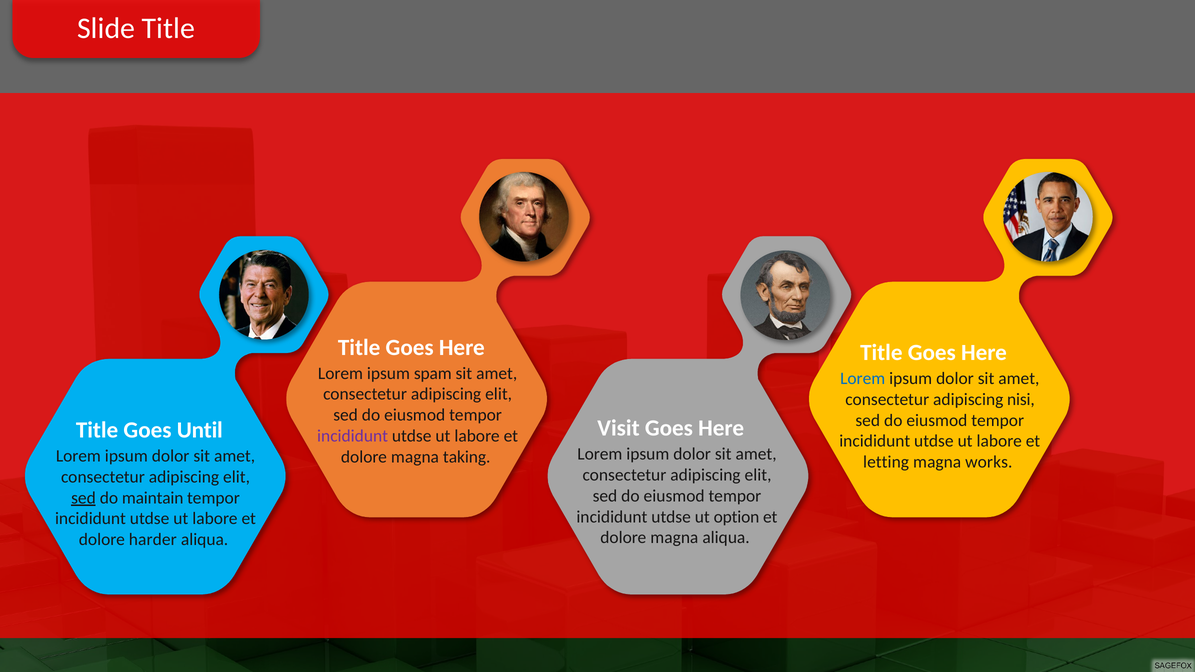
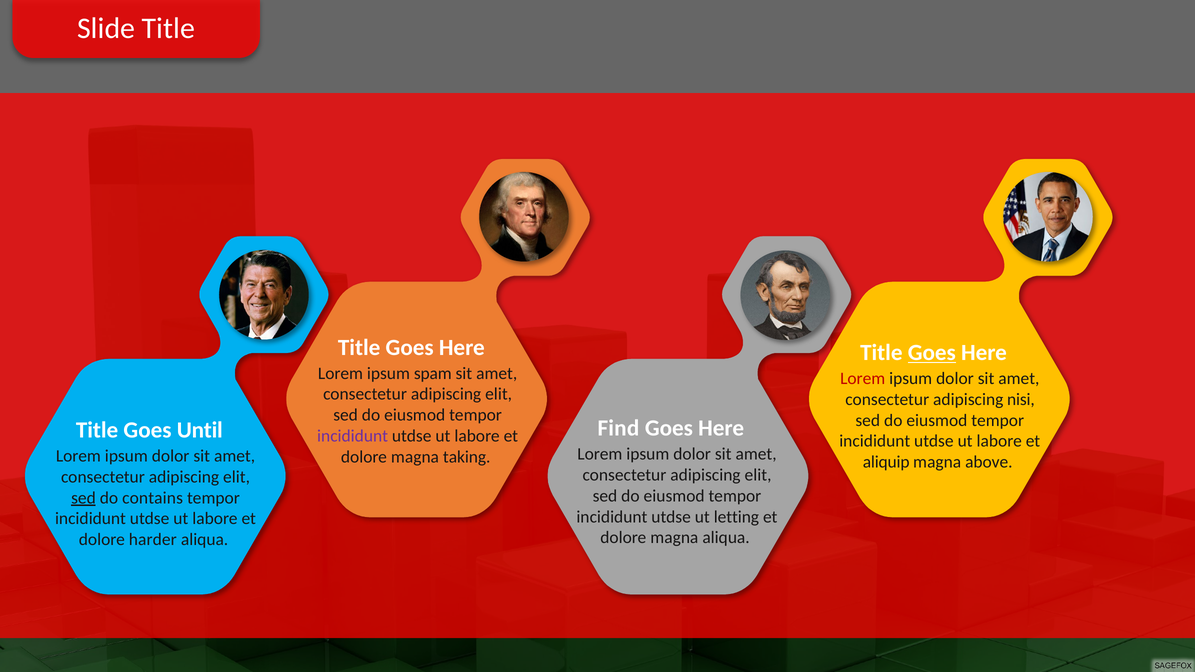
Goes underline: none -> present (932, 353)
Lorem colour: blue -> red (863, 379)
Visit: Visit -> Find (618, 428)
letting: letting -> aliquip (886, 462)
works: works -> above (989, 462)
maintain: maintain -> contains (153, 498)
option: option -> letting (736, 517)
